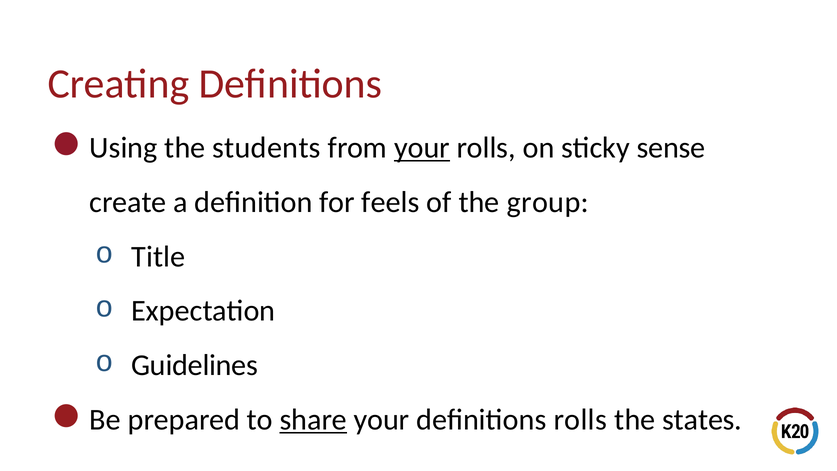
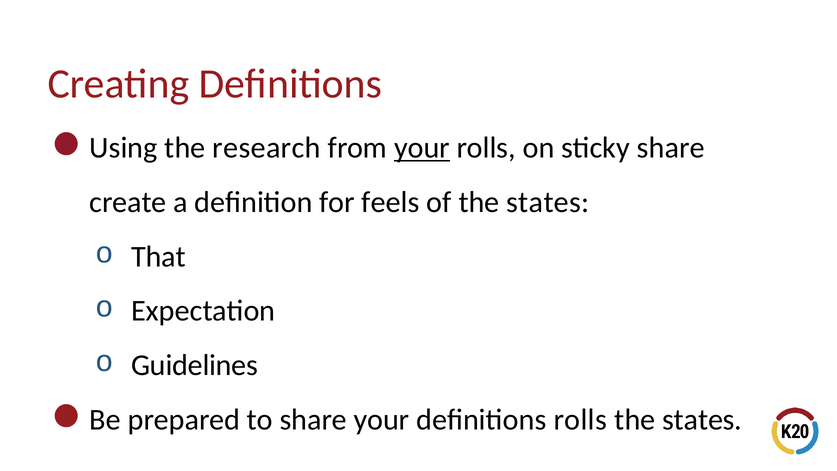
students: students -> research (266, 148)
sticky sense: sense -> share (671, 148)
of the group: group -> states (548, 202)
Title: Title -> That (158, 256)
share underline: present -> none (313, 420)
